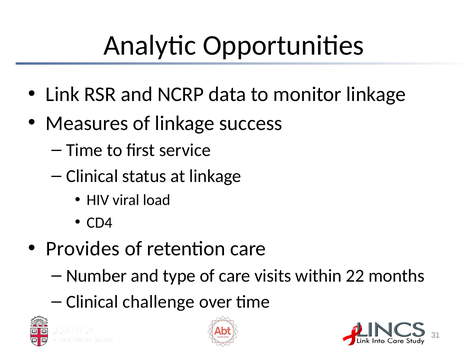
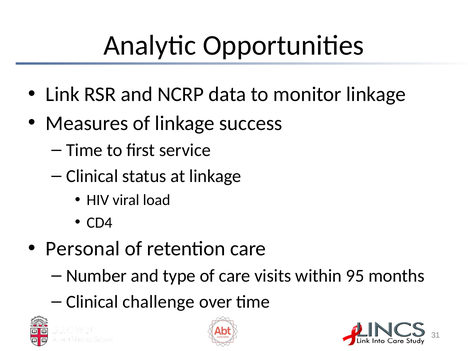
Provides: Provides -> Personal (83, 249)
22: 22 -> 95 (355, 276)
